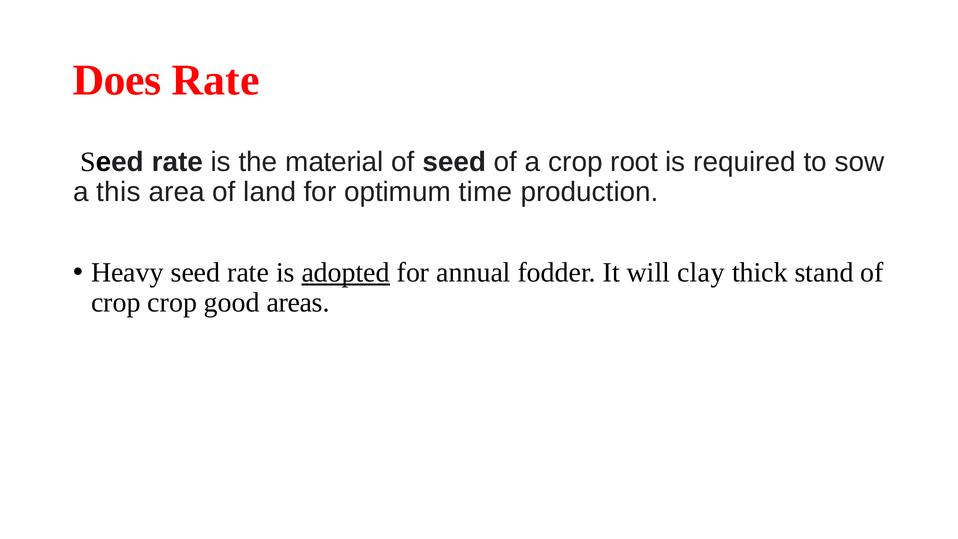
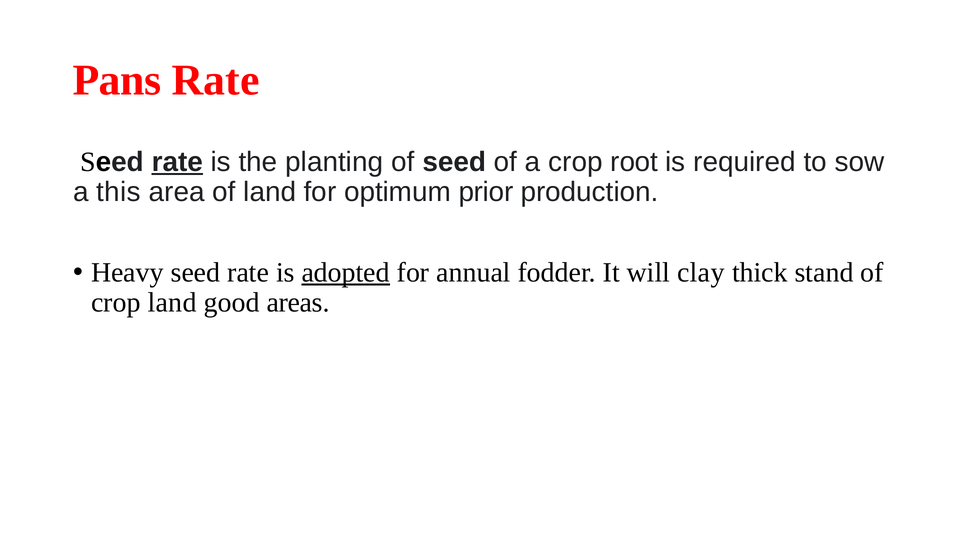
Does: Does -> Pans (117, 80)
rate underline: none -> present (177, 162)
material: material -> planting (334, 162)
time: time -> prior (486, 192)
crop crop: crop -> land (172, 303)
